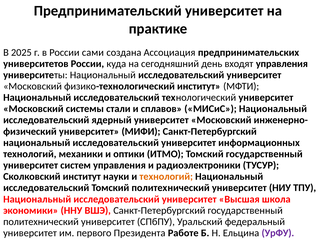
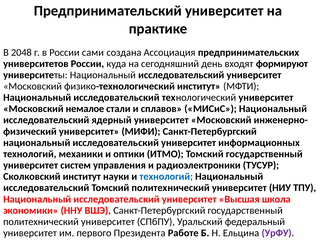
2025: 2025 -> 2048 (21, 52)
входят управления: управления -> формируют (282, 64)
системы: системы -> немалое (85, 109)
технологий colour: orange -> blue (166, 177)
